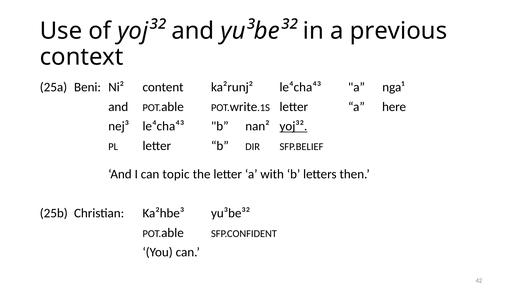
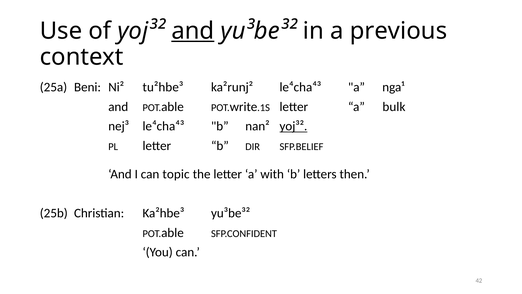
and underline: none -> present (193, 31)
content: content -> tu²hbe³ (163, 87)
here: here -> bulk (394, 107)
